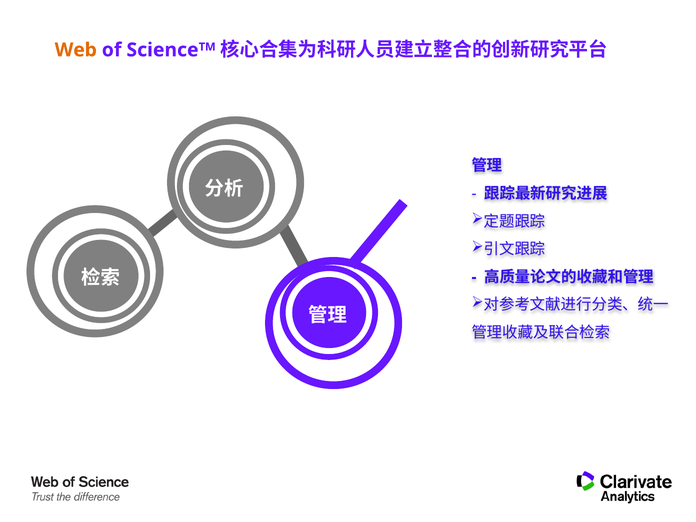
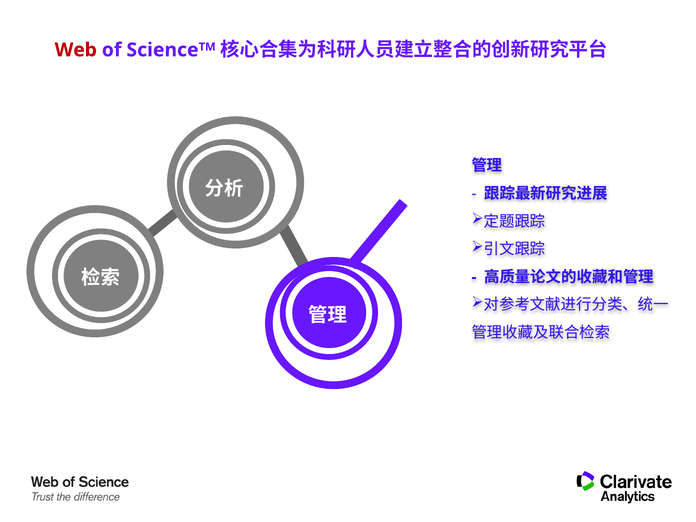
Web colour: orange -> red (76, 50)
